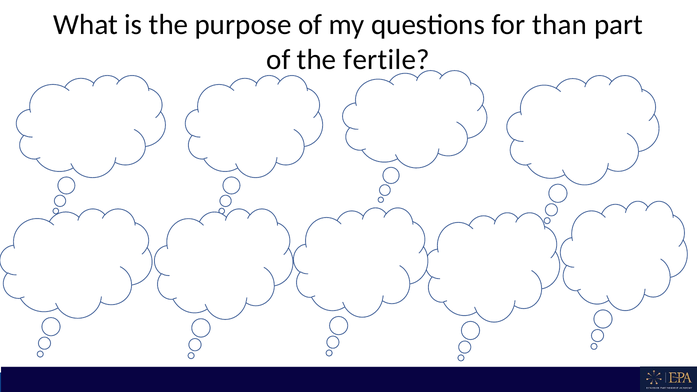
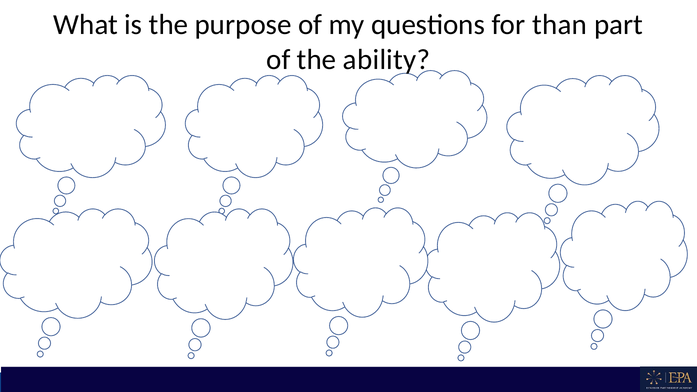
fertile: fertile -> ability (387, 60)
